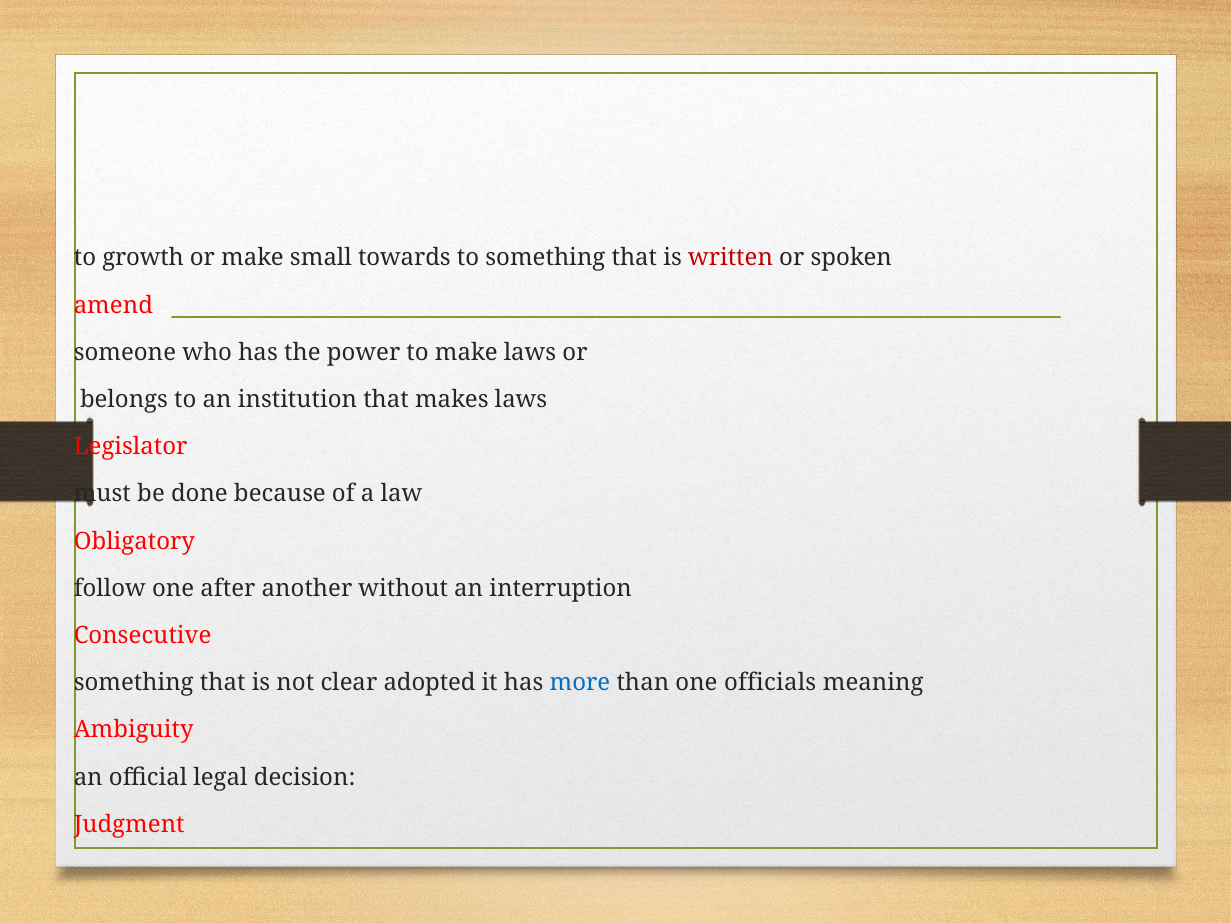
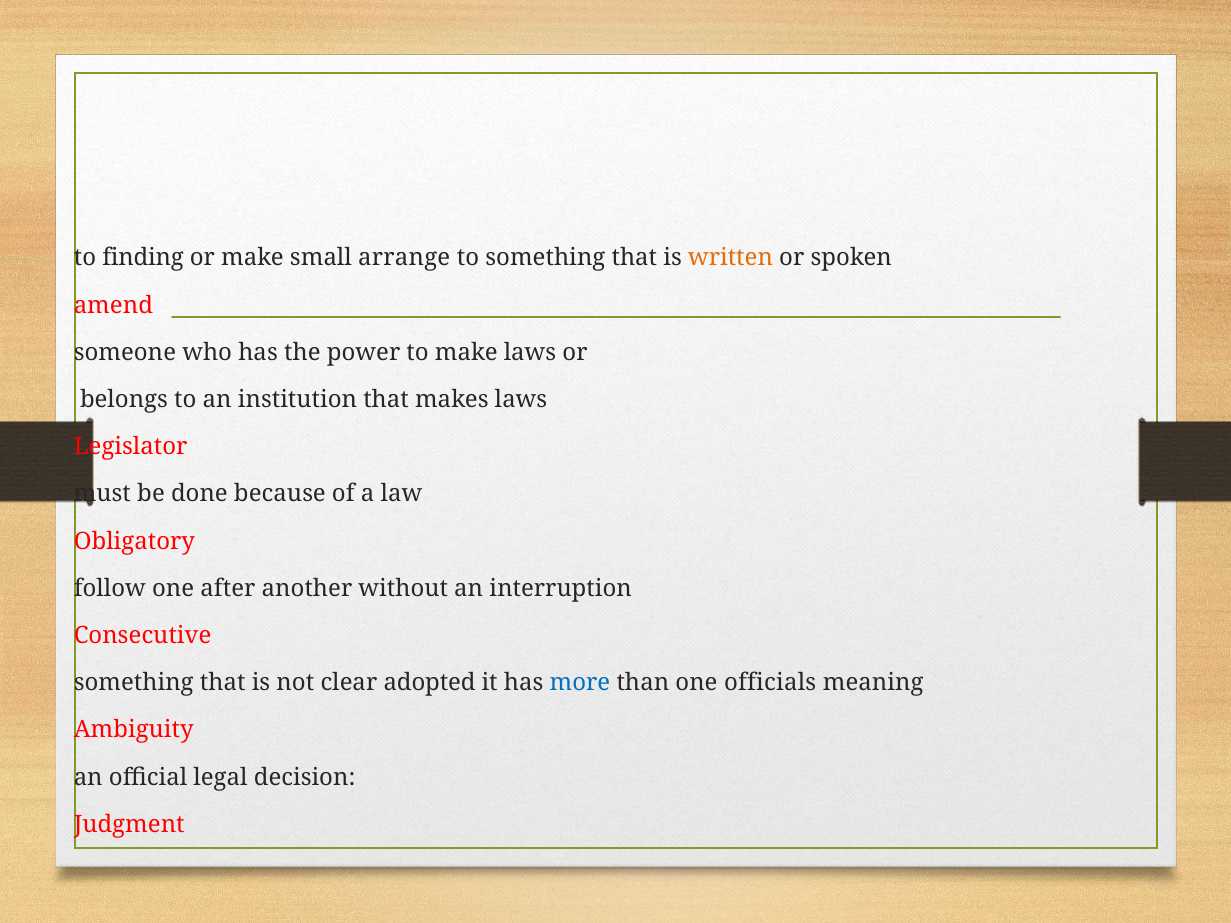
growth: growth -> finding (143, 258)
towards: towards -> arrange (404, 258)
written colour: red -> orange (731, 258)
